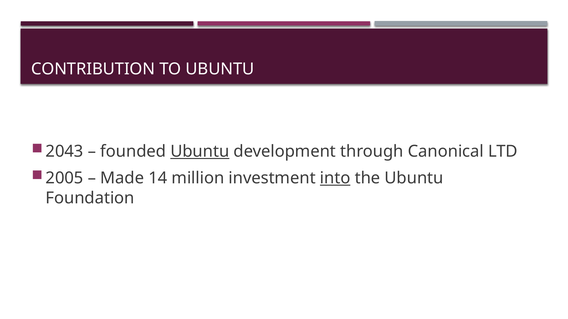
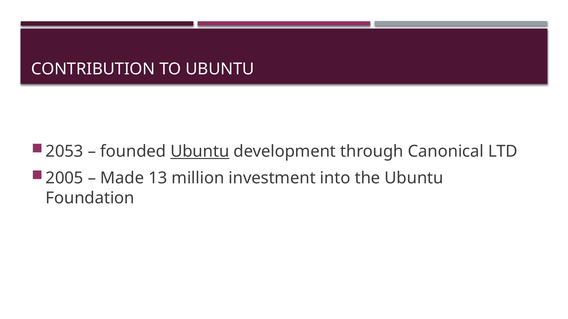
2043: 2043 -> 2053 (65, 152)
14: 14 -> 13 (158, 178)
into underline: present -> none (335, 178)
